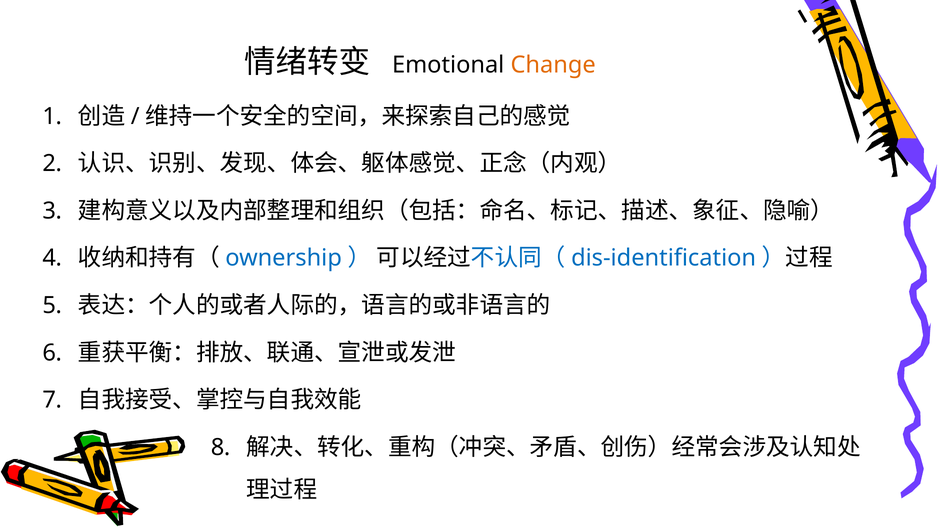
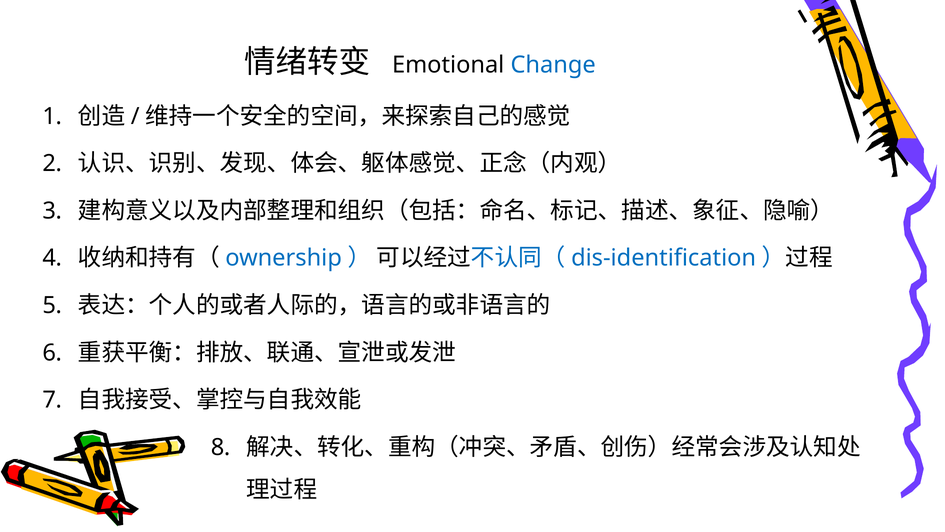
Change colour: orange -> blue (553, 65)
